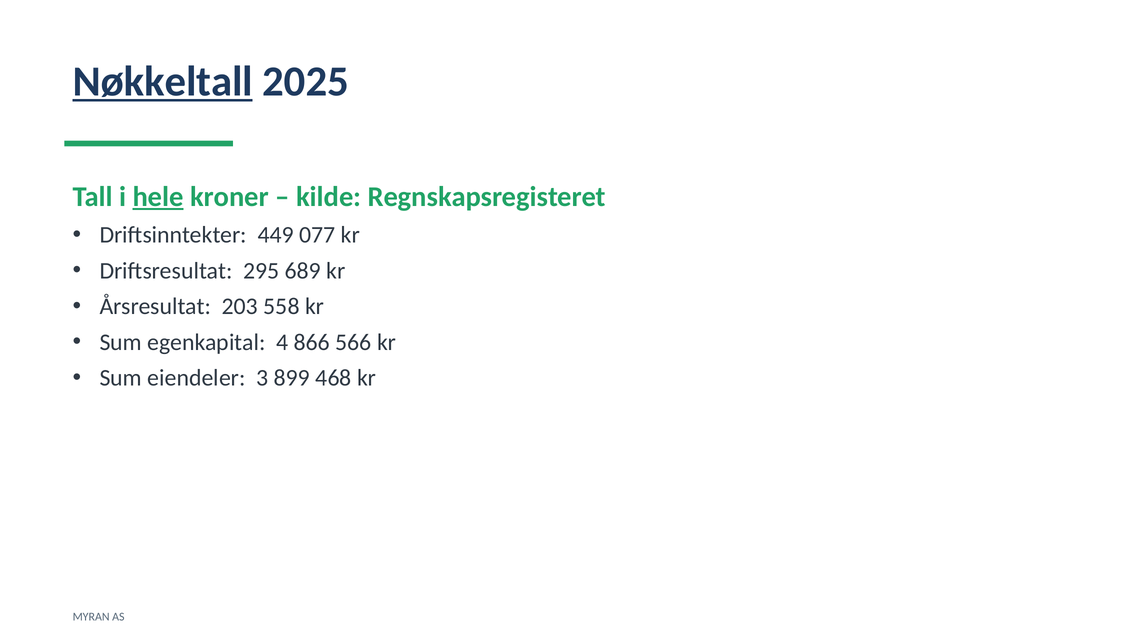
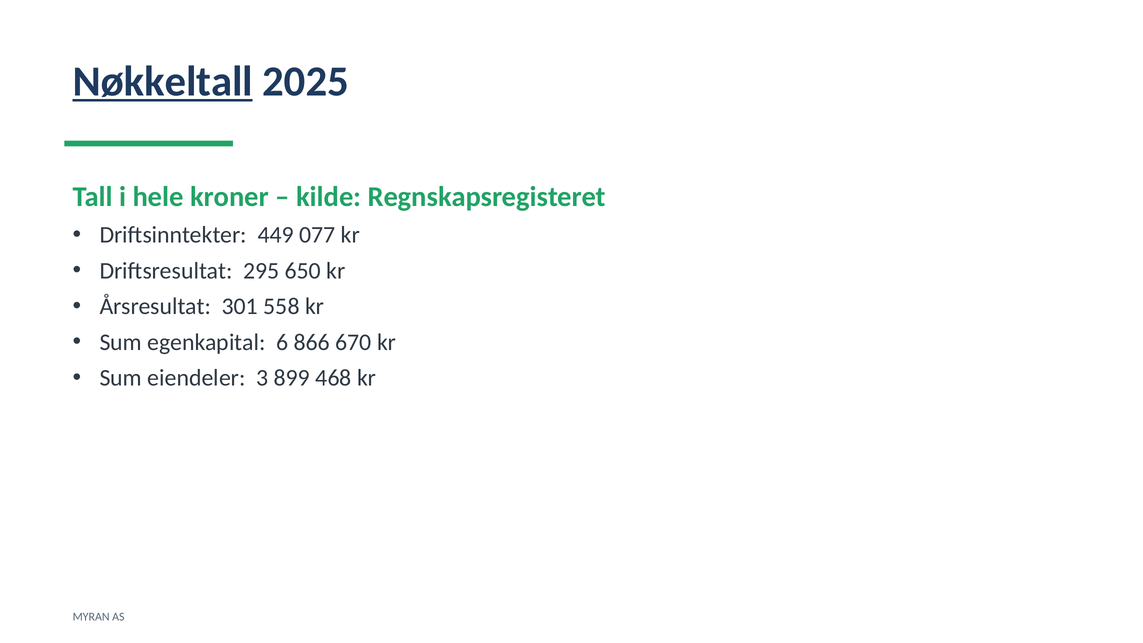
hele underline: present -> none (158, 197)
689: 689 -> 650 (303, 271)
203: 203 -> 301 (240, 307)
4: 4 -> 6 (282, 342)
566: 566 -> 670 (353, 342)
